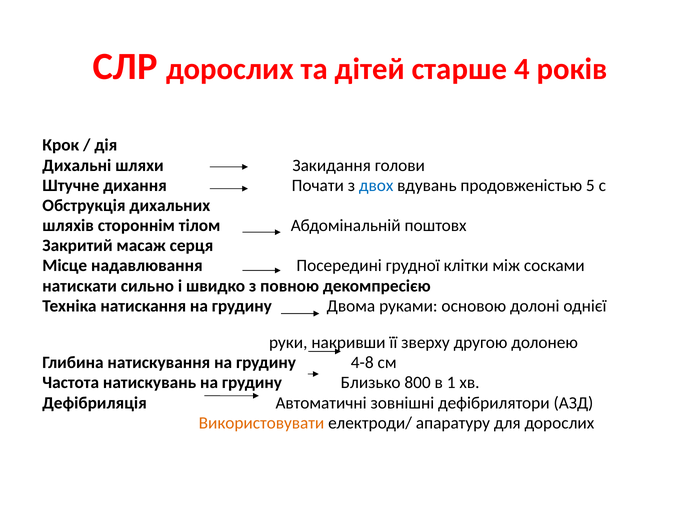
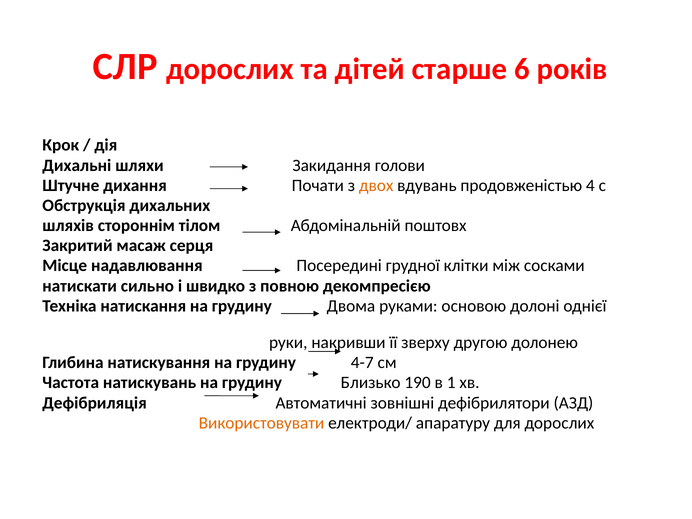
4: 4 -> 6 (522, 69)
двох colour: blue -> orange (376, 185)
5: 5 -> 4 (590, 185)
4-8: 4-8 -> 4-7 (362, 363)
800: 800 -> 190 (418, 383)
